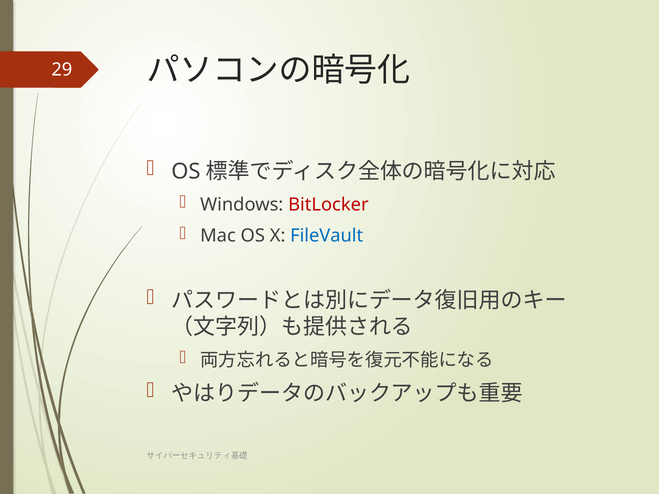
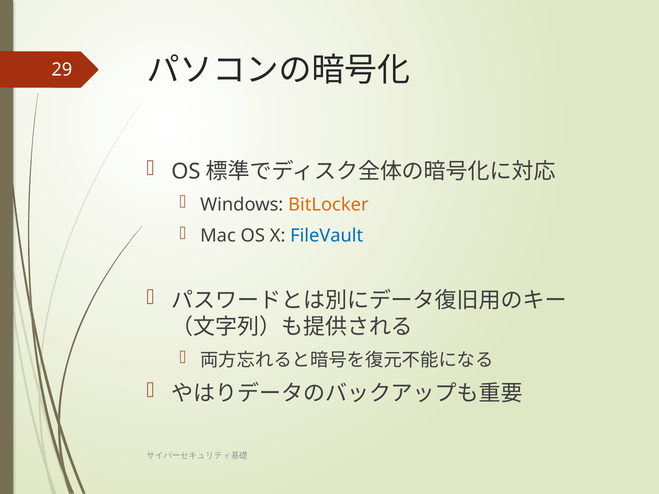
BitLocker colour: red -> orange (328, 205)
